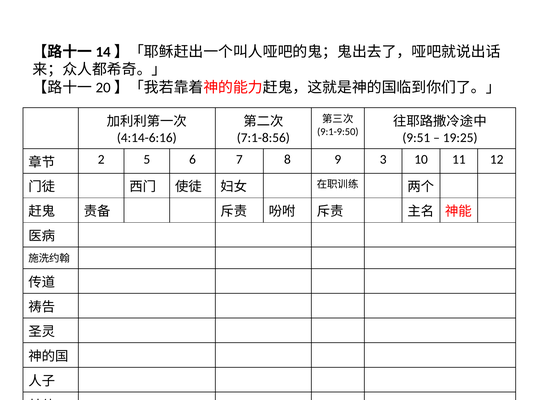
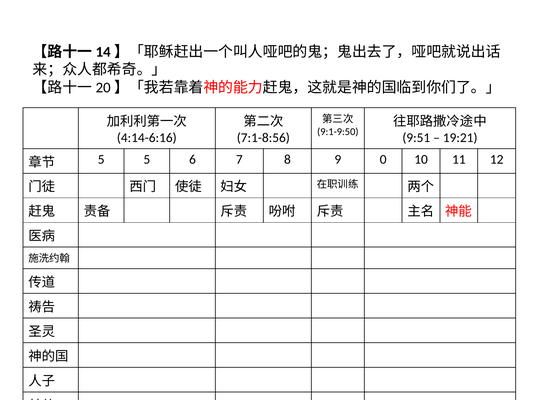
19:25: 19:25 -> 19:21 (460, 138)
2: 2 -> 5 (101, 160)
3: 3 -> 0 (383, 160)
